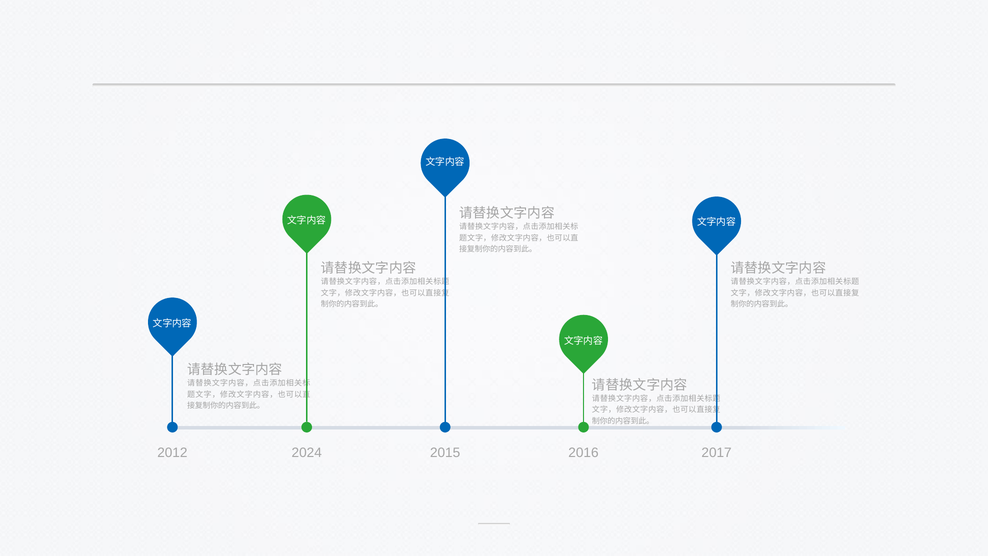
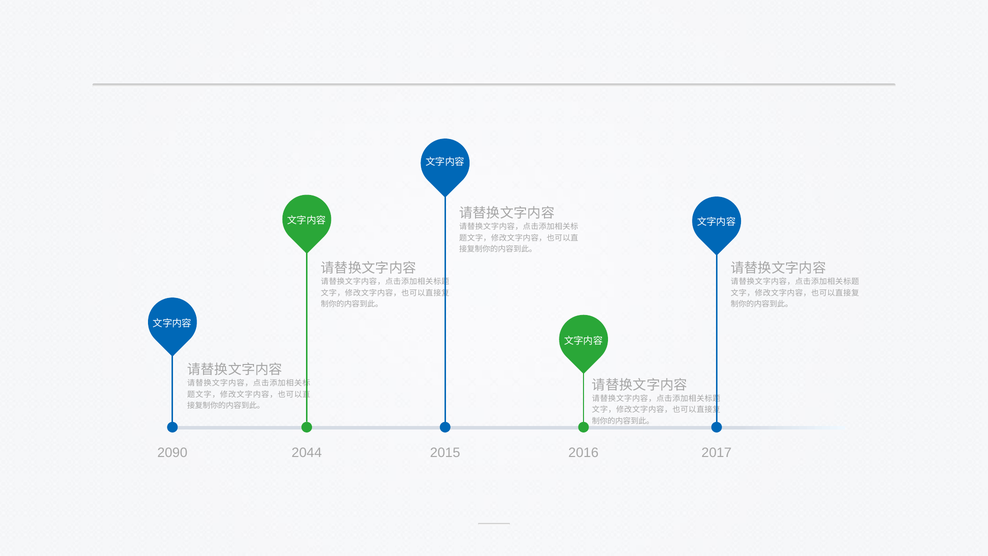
2012: 2012 -> 2090 (172, 453)
2024: 2024 -> 2044 (307, 453)
